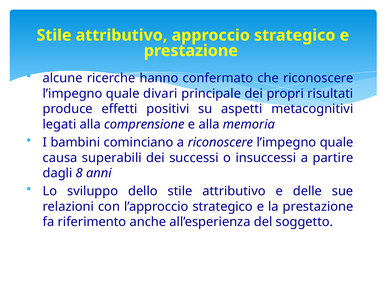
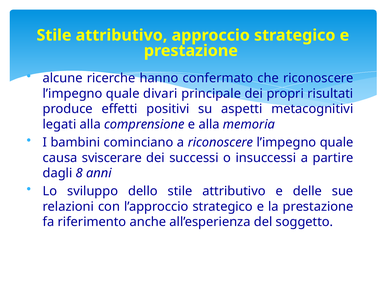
superabili: superabili -> sviscerare (112, 158)
